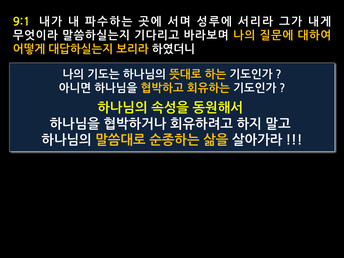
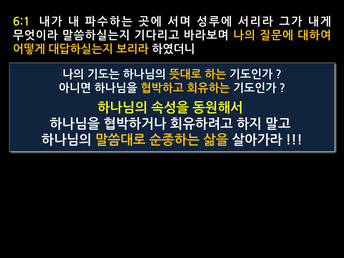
9:1: 9:1 -> 6:1 (22, 22)
